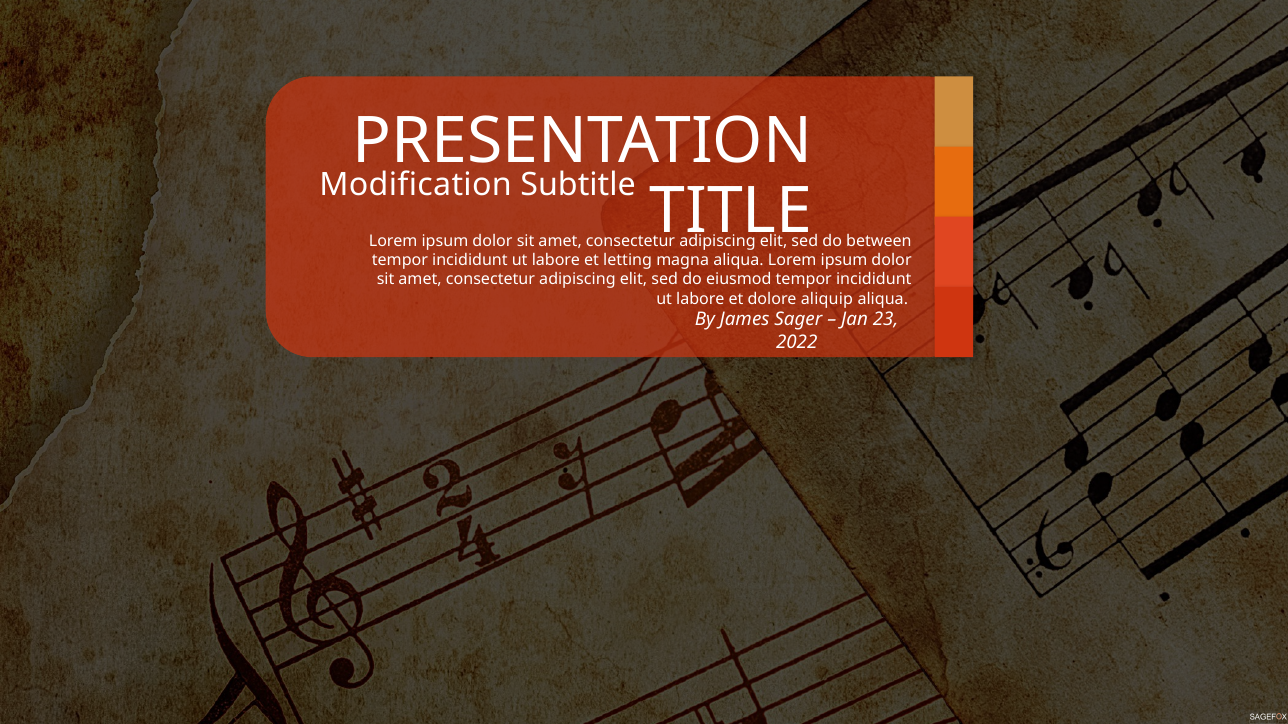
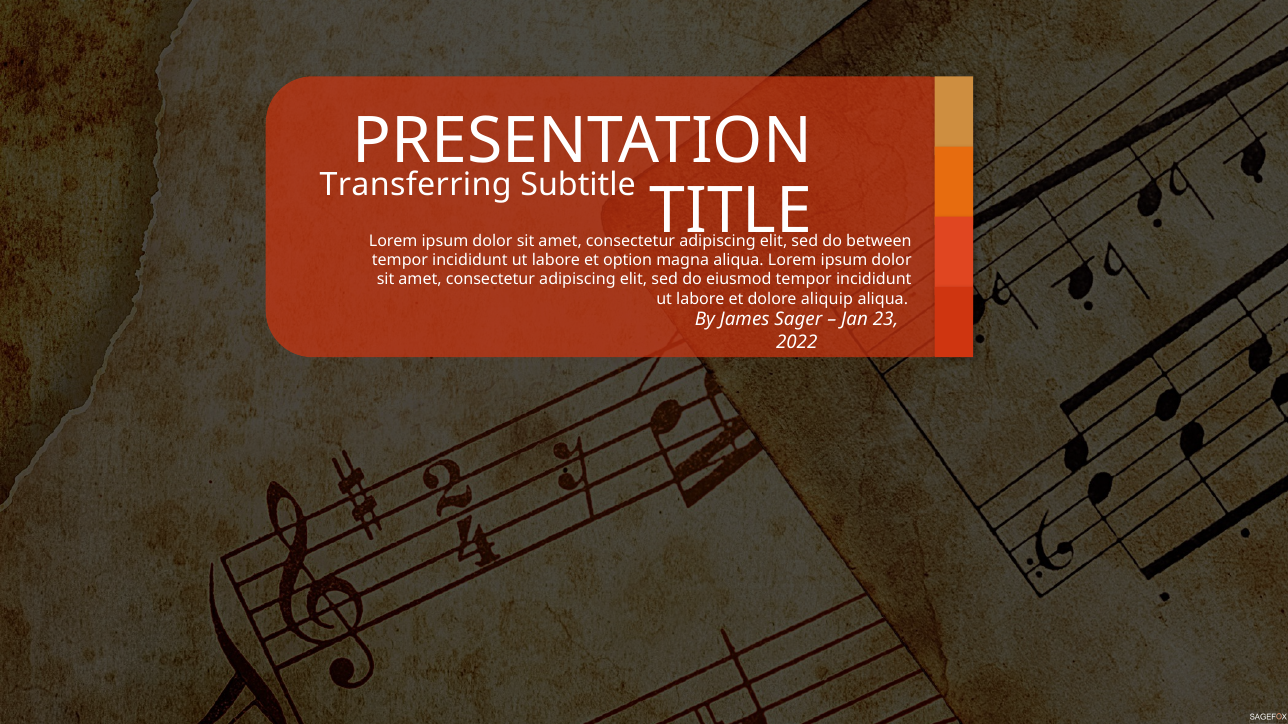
Modification: Modification -> Transferring (416, 185)
letting: letting -> option (628, 260)
